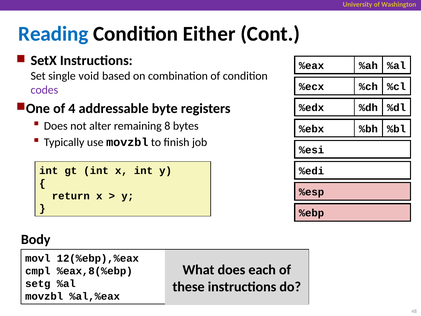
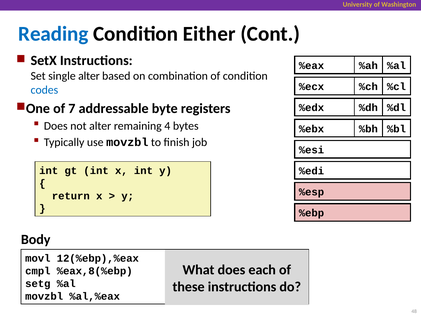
single void: void -> alter (89, 76)
codes colour: purple -> blue (44, 90)
4: 4 -> 7 (72, 108)
8: 8 -> 4 (167, 126)
